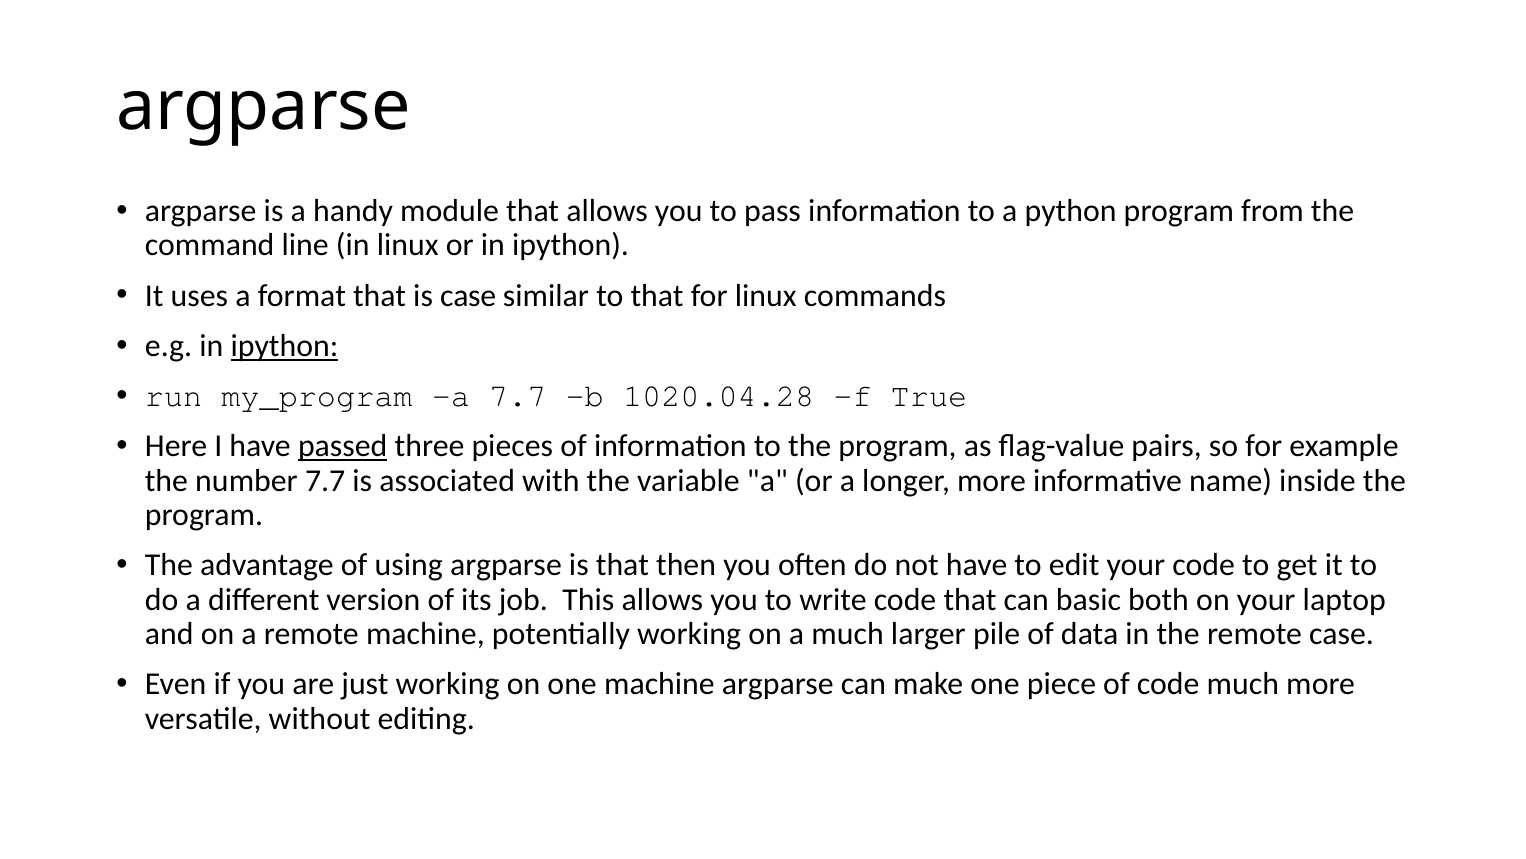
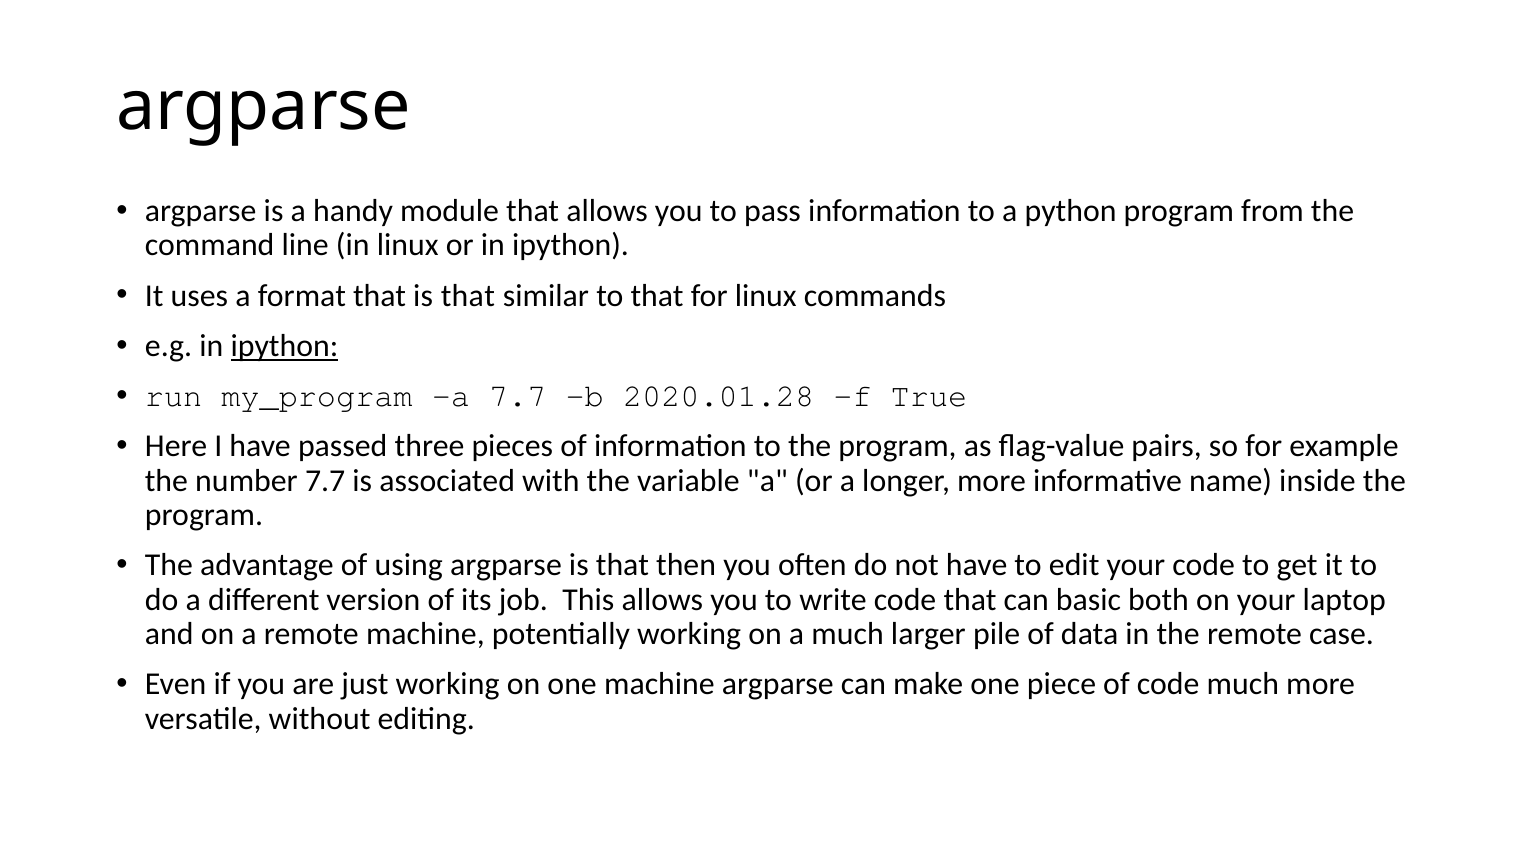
that is case: case -> that (468, 295)
1020.04.28: 1020.04.28 -> 2020.01.28 (719, 396)
passed underline: present -> none (343, 446)
